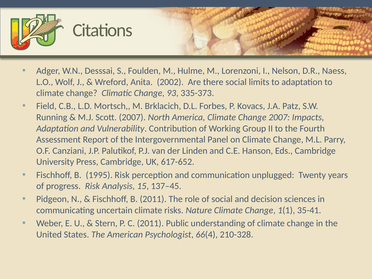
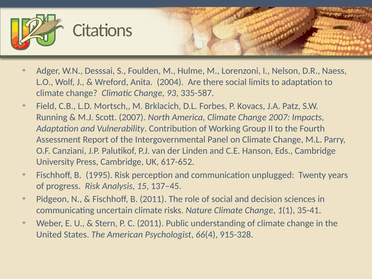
2002: 2002 -> 2004 (170, 82)
335-373: 335-373 -> 335-587 (197, 93)
210-328: 210-328 -> 915-328 (237, 234)
